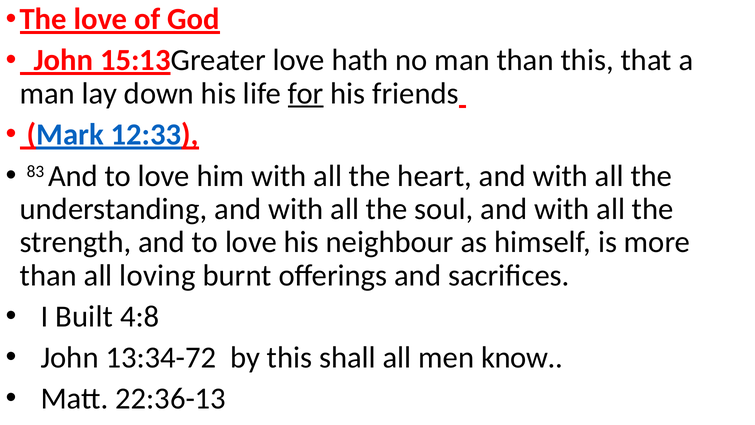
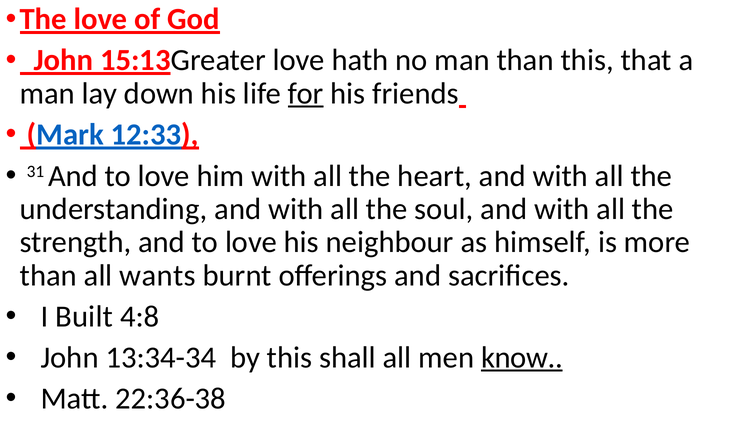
83: 83 -> 31 (35, 171)
loving: loving -> wants (157, 275)
13:34-72: 13:34-72 -> 13:34-34 (161, 357)
know underline: none -> present (522, 357)
22:36-13: 22:36-13 -> 22:36-38 (171, 398)
